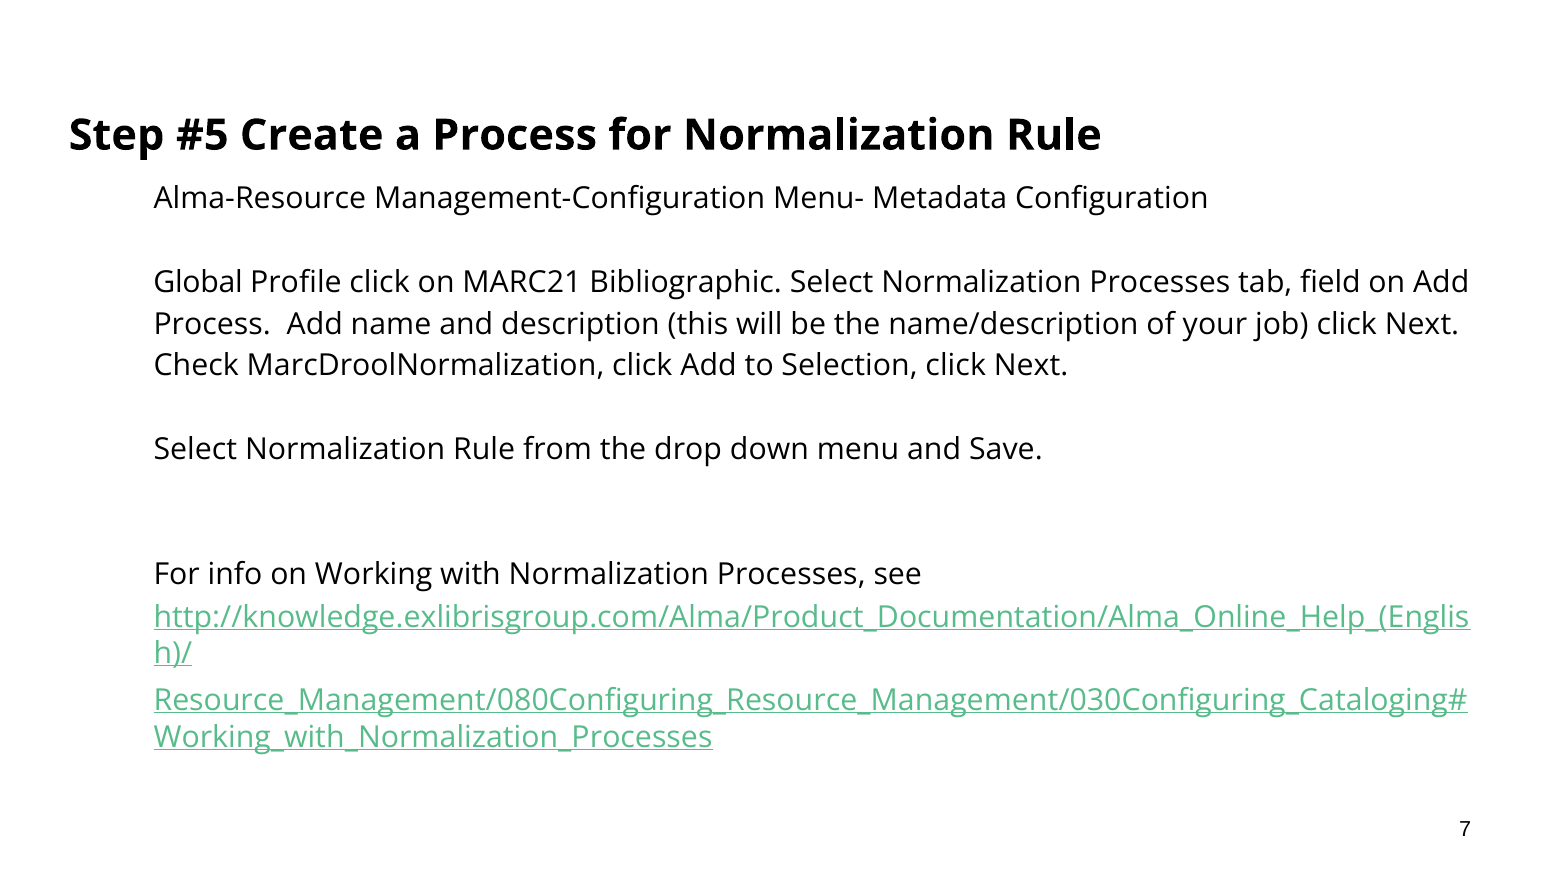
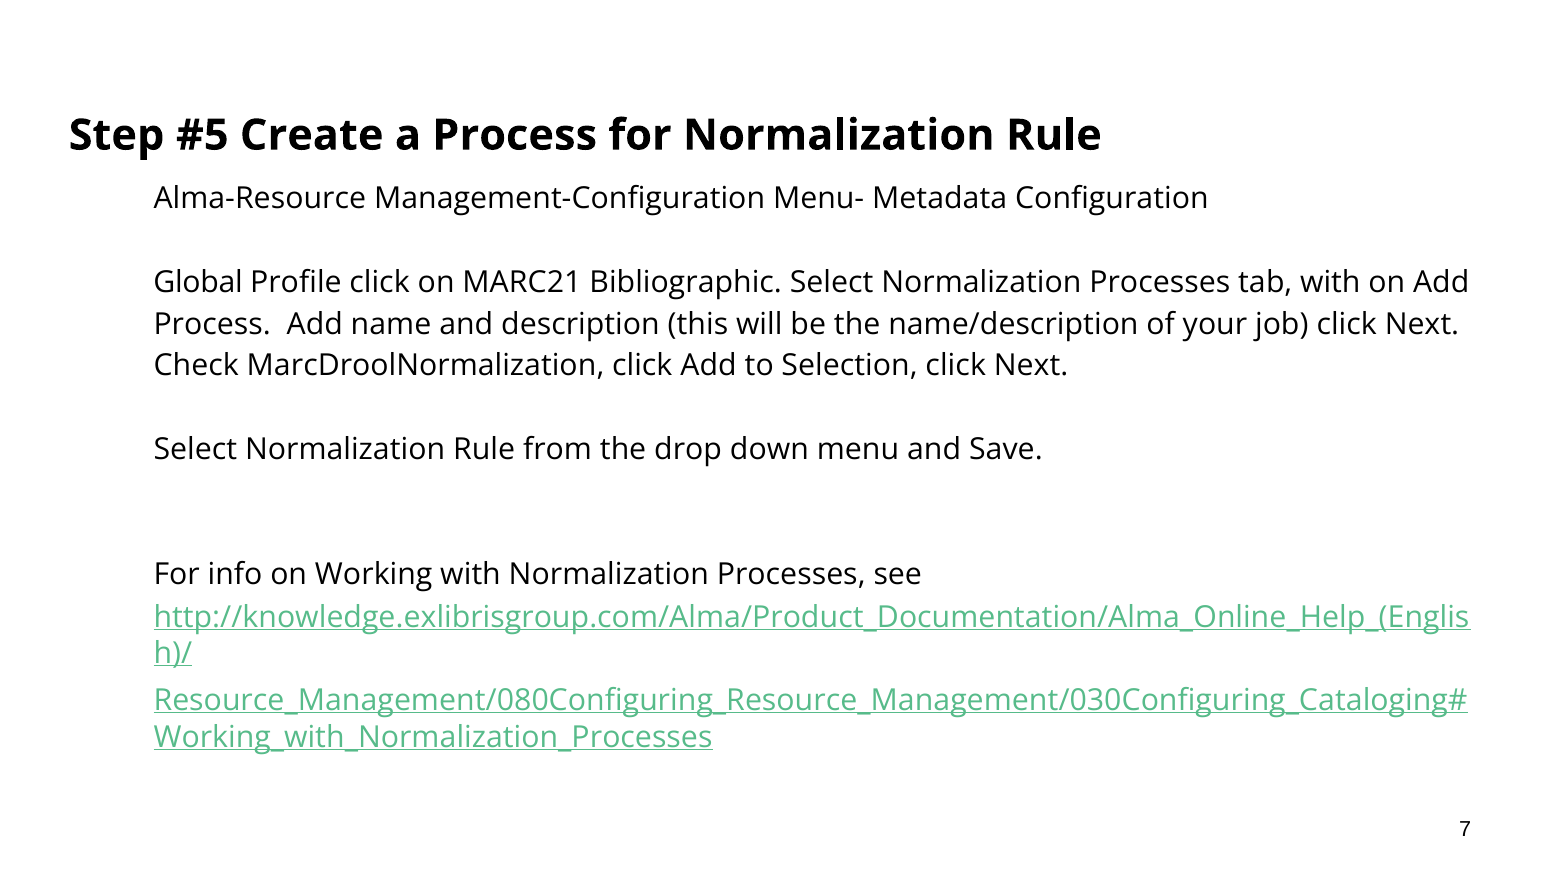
tab field: field -> with (1330, 282)
